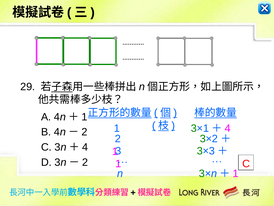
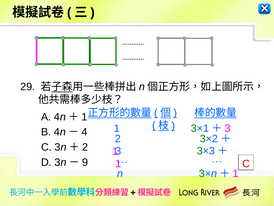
4: 4 -> 3 (228, 128)
2: 2 -> 4 (85, 132)
4: 4 -> 2 (85, 147)
2: 2 -> 9 (85, 162)
